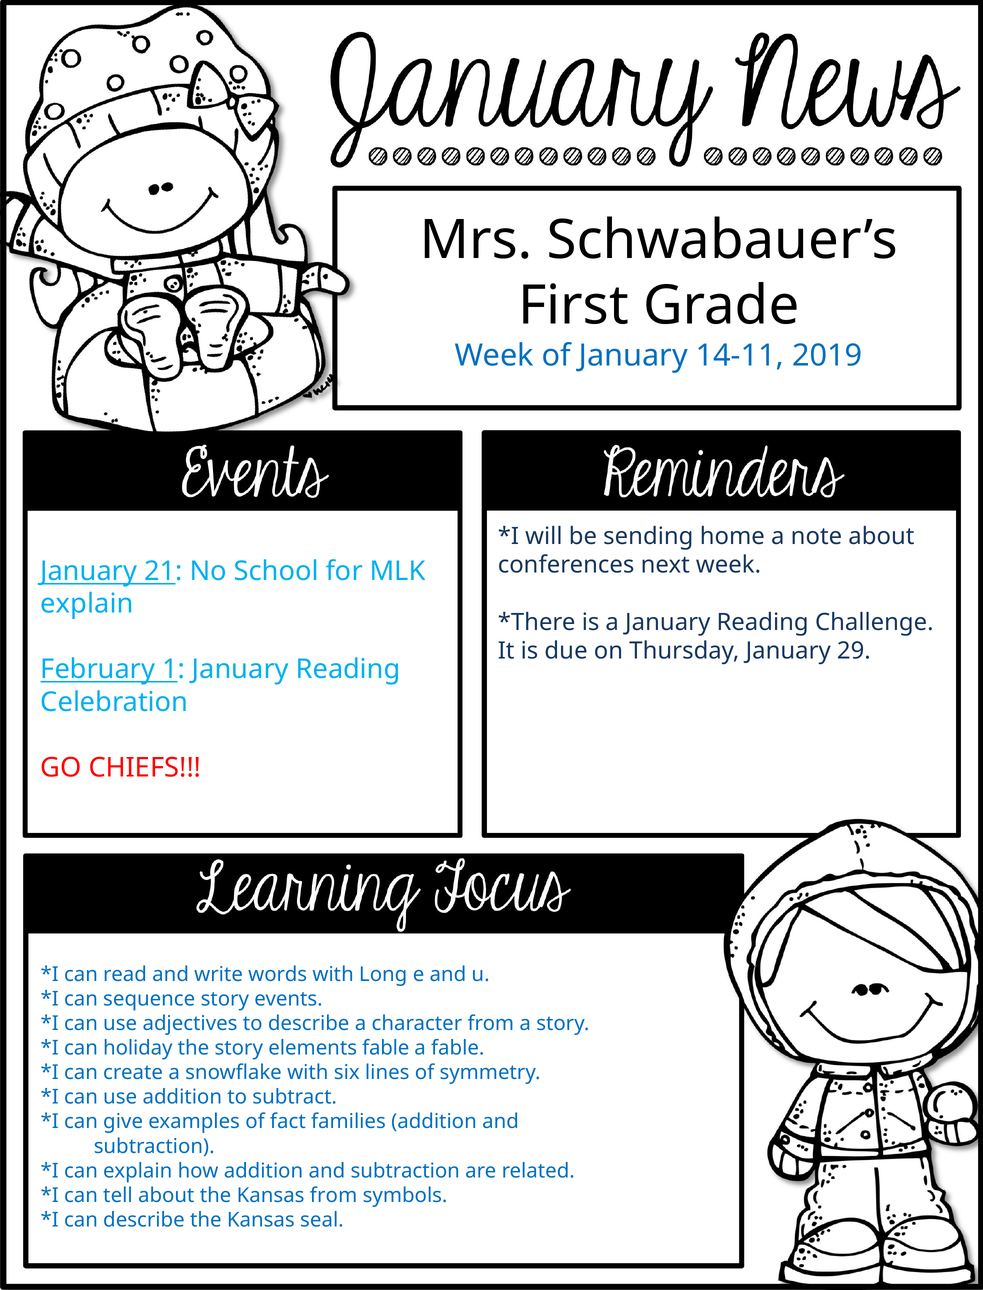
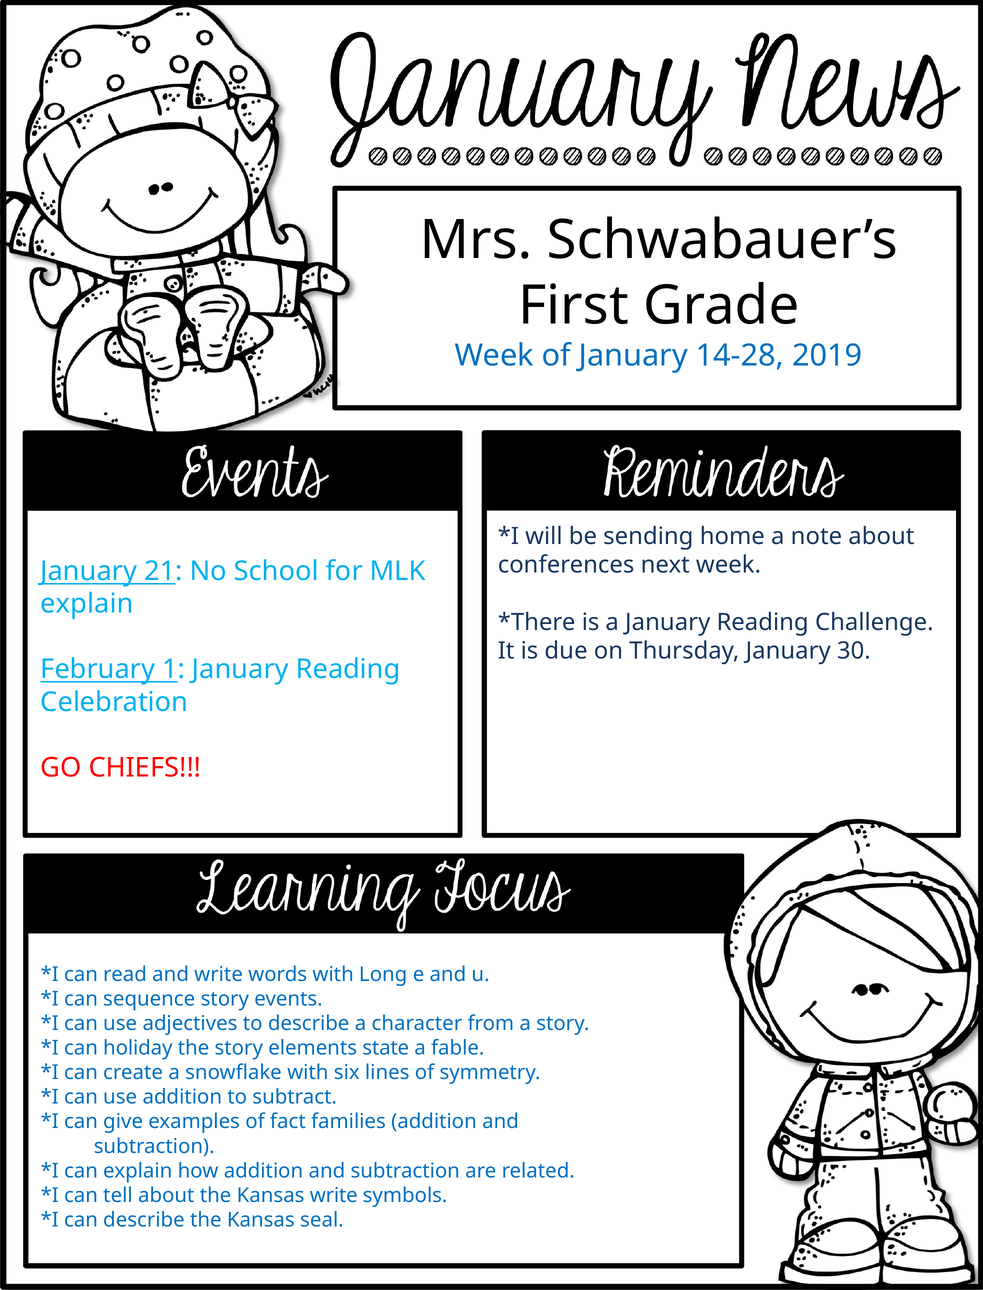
14-11: 14-11 -> 14-28 (740, 355)
29: 29 -> 30 (854, 651)
elements fable: fable -> state (386, 1048)
Kansas from: from -> write (334, 1196)
